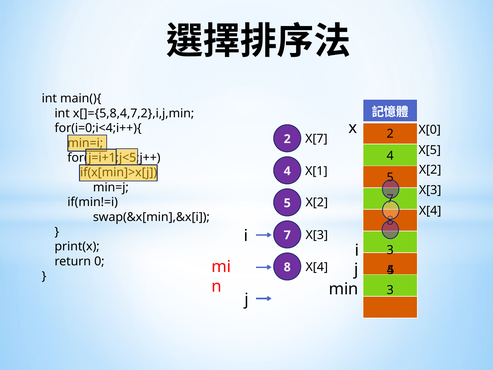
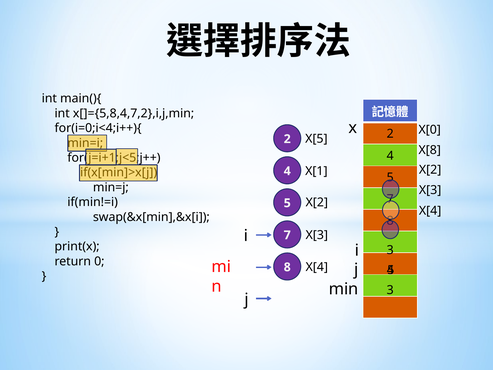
X[7: X[7 -> X[5 (316, 139)
X[5: X[5 -> X[8 (430, 150)
